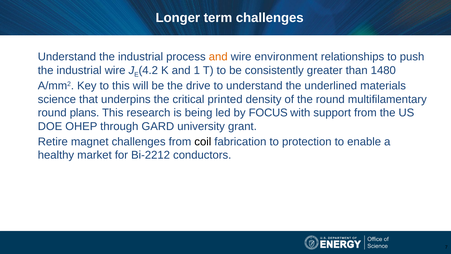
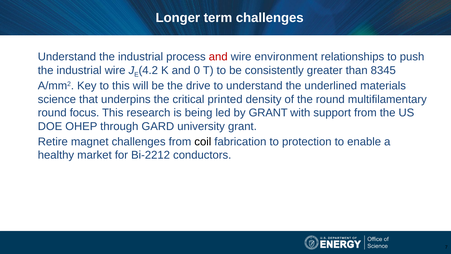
and colour: orange -> red (218, 57)
1: 1 -> 0 (197, 70)
1480: 1480 -> 8345 (383, 70)
plans: plans -> focus (85, 113)
by FOCUS: FOCUS -> GRANT (268, 113)
